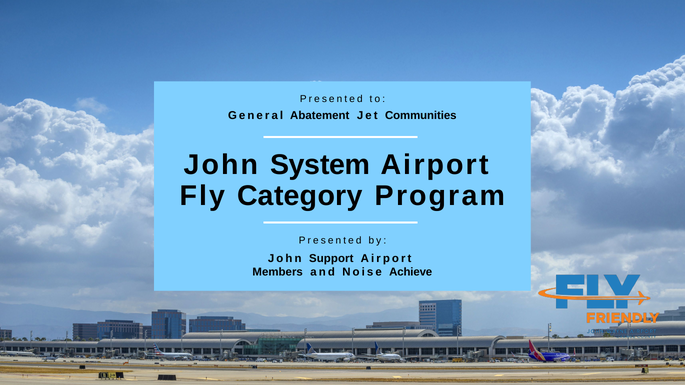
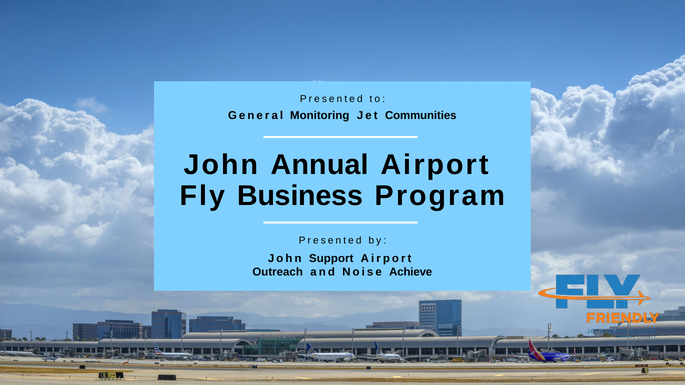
Abatement: Abatement -> Monitoring (320, 116)
System: System -> Annual (320, 165)
Category: Category -> Business (300, 196)
Members: Members -> Outreach (278, 272)
